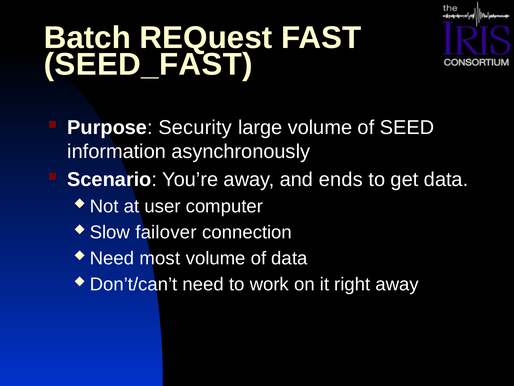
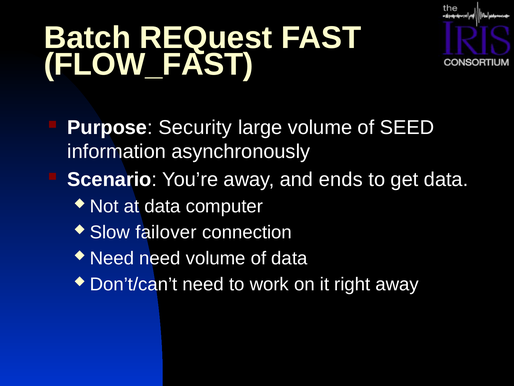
SEED_FAST: SEED_FAST -> FLOW_FAST (149, 64)
at user: user -> data (163, 206)
Need most: most -> need (160, 258)
